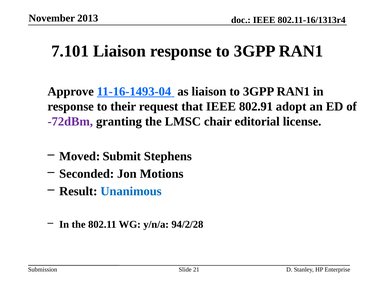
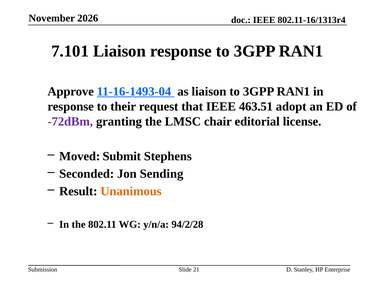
2013: 2013 -> 2026 (88, 18)
802.91: 802.91 -> 463.51 (256, 107)
Motions: Motions -> Sending (162, 174)
Unanimous colour: blue -> orange (131, 191)
